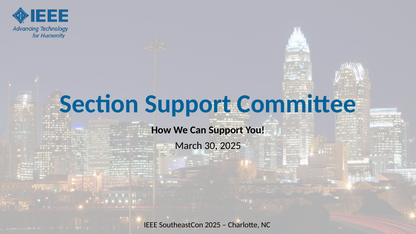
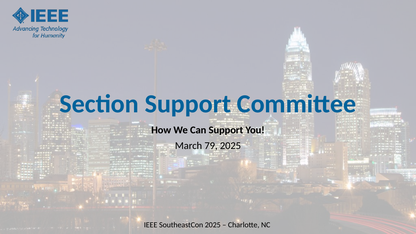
30: 30 -> 79 (211, 146)
